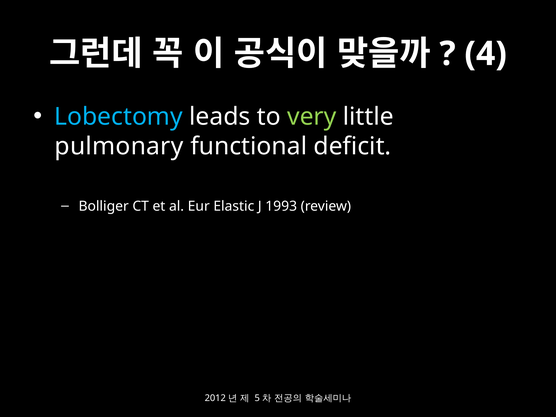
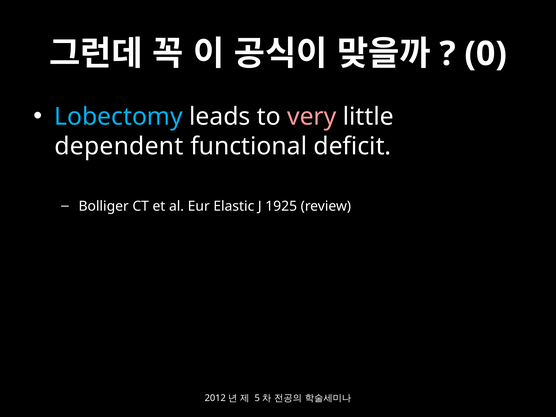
4: 4 -> 0 (486, 54)
very colour: light green -> pink (312, 117)
pulmonary: pulmonary -> dependent (119, 146)
1993: 1993 -> 1925 (281, 206)
